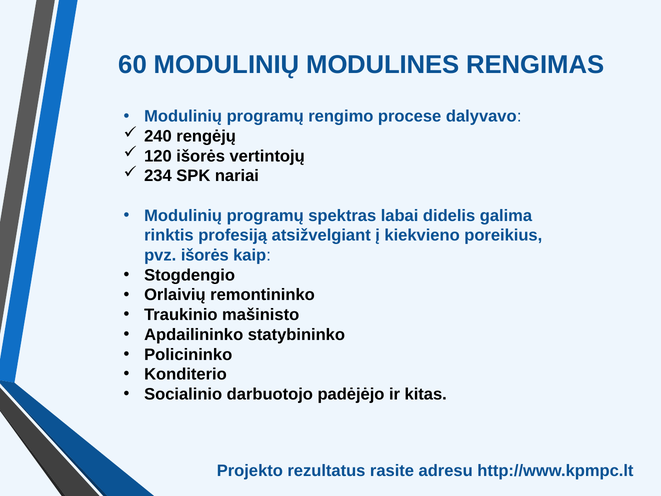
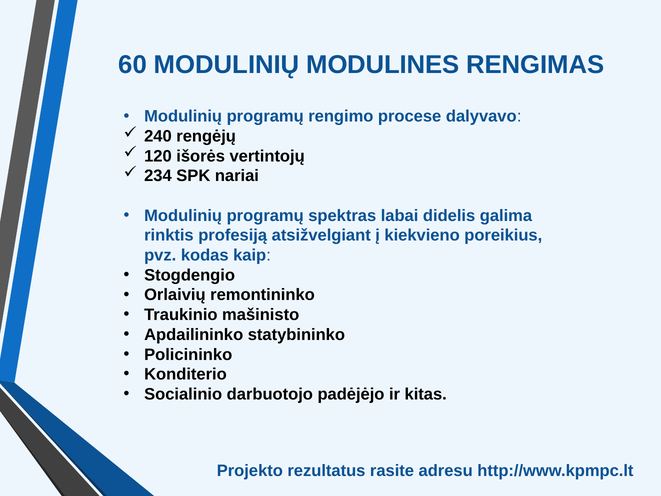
pvz išorės: išorės -> kodas (205, 255)
